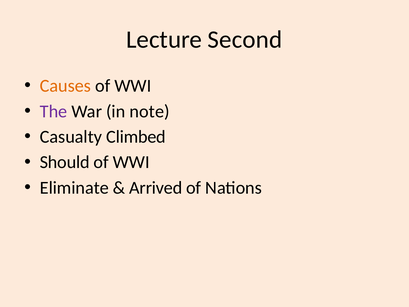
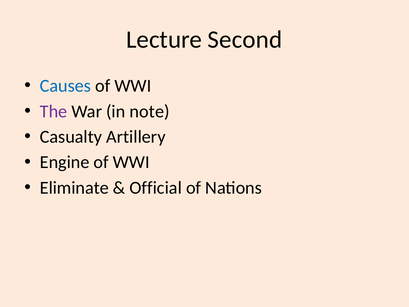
Causes colour: orange -> blue (65, 86)
Climbed: Climbed -> Artillery (136, 137)
Should: Should -> Engine (65, 162)
Arrived: Arrived -> Official (156, 188)
